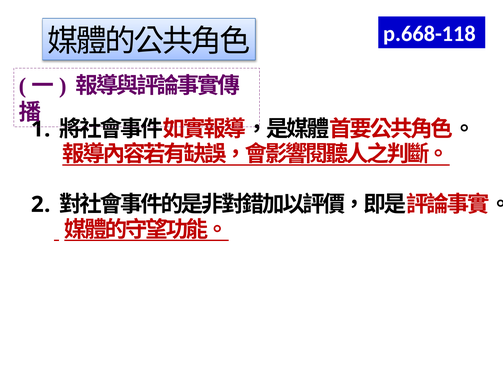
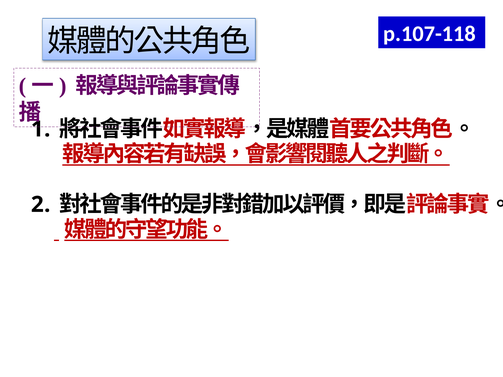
p.668-118: p.668-118 -> p.107-118 (430, 34)
